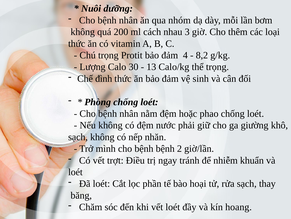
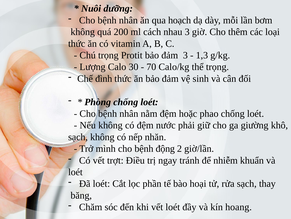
nhóm: nhóm -> hoạch (180, 20)
đảm 4: 4 -> 3 (185, 55)
8,2: 8,2 -> 1,3 (202, 55)
13: 13 -> 70 (151, 67)
bệnh bệnh: bệnh -> động (165, 148)
